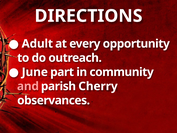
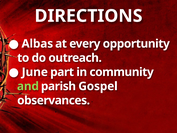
Adult: Adult -> Albas (37, 44)
and colour: pink -> light green (28, 86)
Cherry: Cherry -> Gospel (98, 86)
